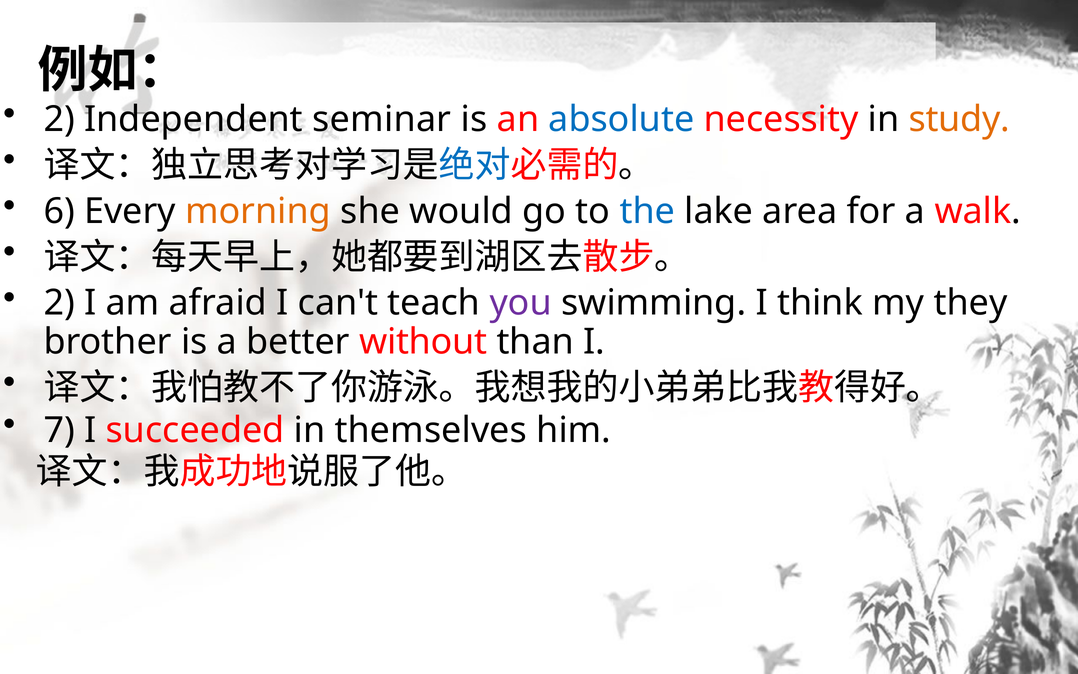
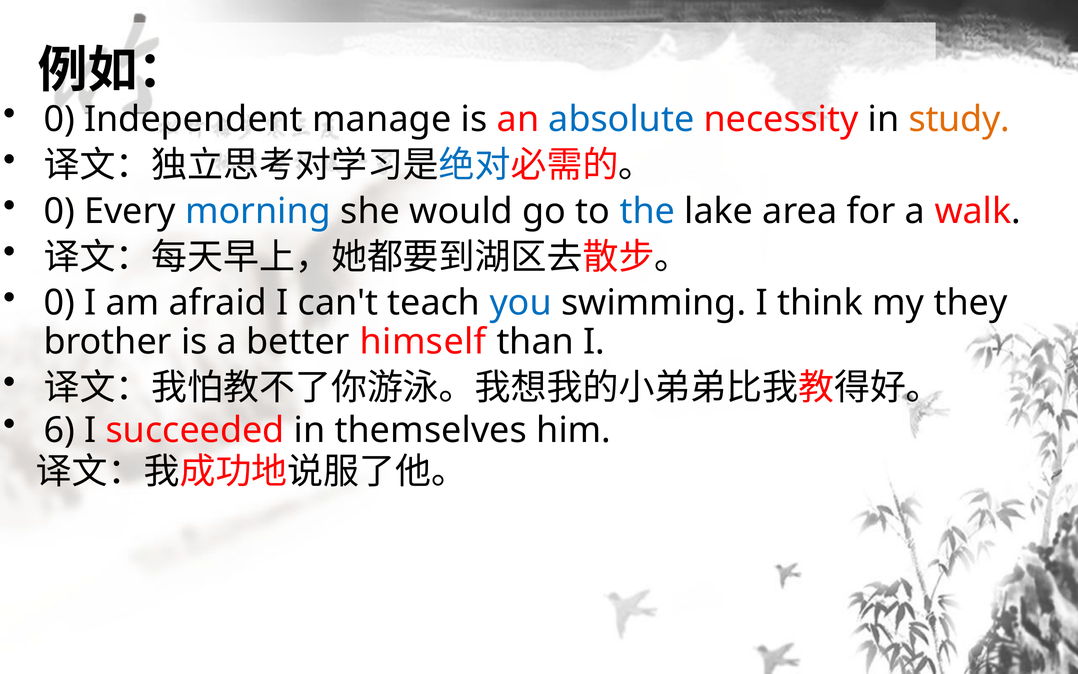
2: 2 -> 0 (59, 119)
seminar: seminar -> manage (382, 119)
6: 6 -> 0 (59, 211)
morning colour: orange -> blue (258, 211)
2: 2 -> 0 (59, 303)
you colour: purple -> blue (521, 303)
without: without -> himself (423, 342)
7: 7 -> 6 (59, 430)
